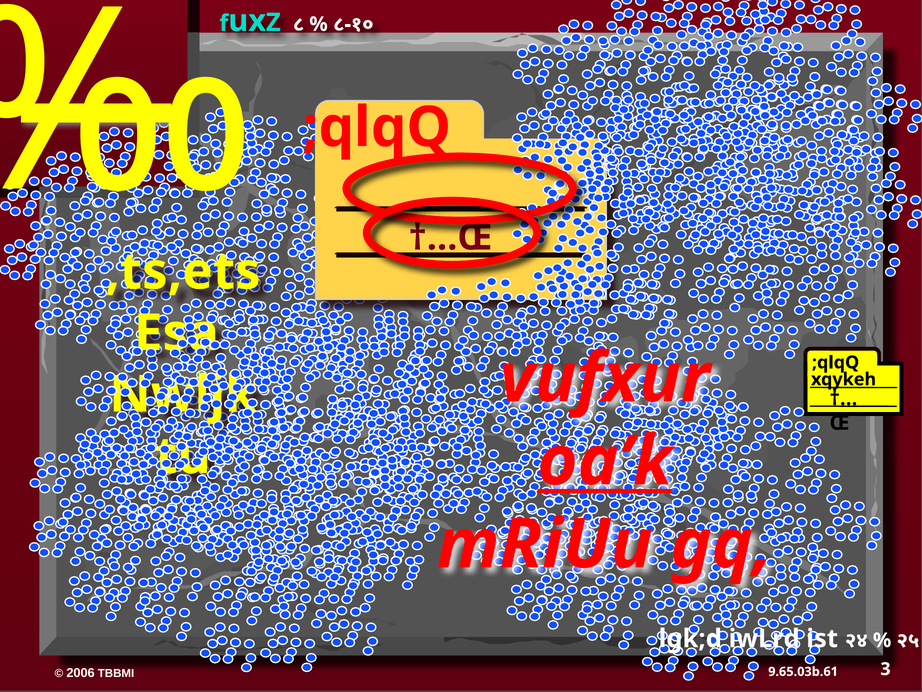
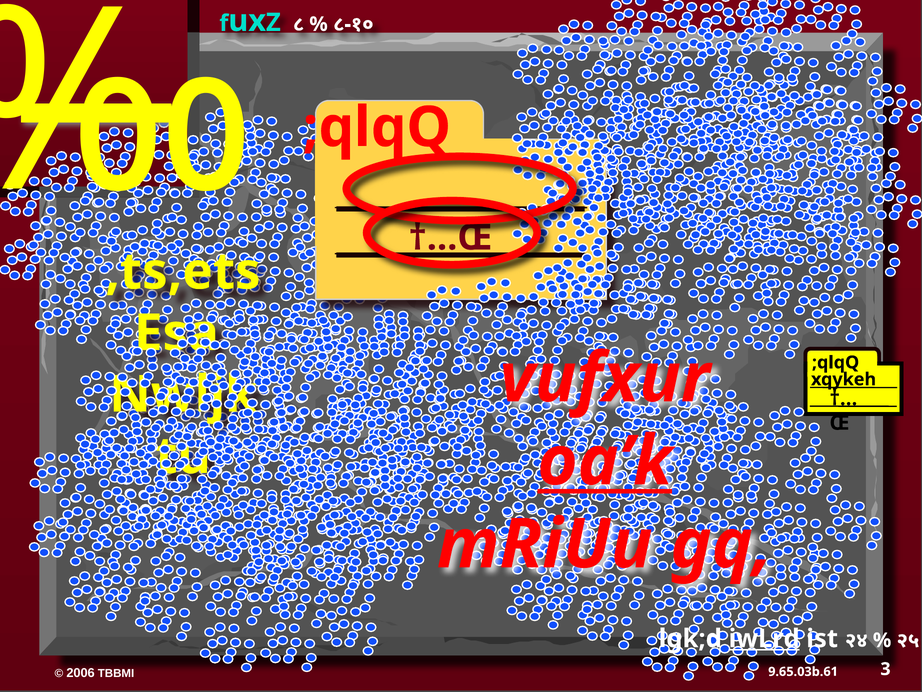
iwLrd underline: none -> present (764, 638)
